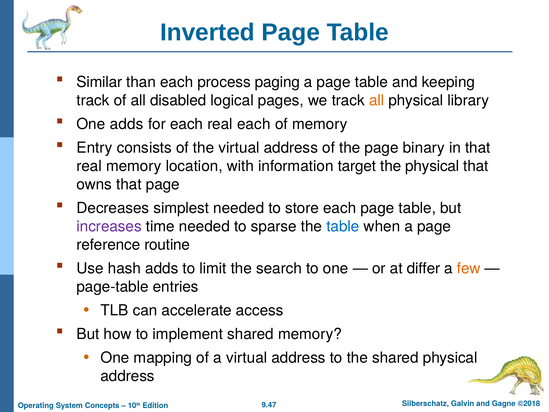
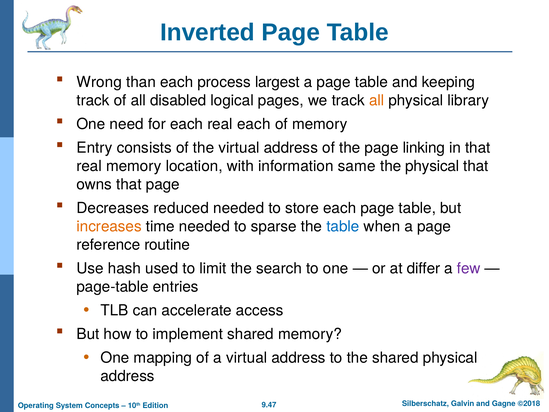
Similar: Similar -> Wrong (99, 82)
paging: paging -> largest (277, 82)
One adds: adds -> need (127, 124)
binary: binary -> linking (424, 148)
target: target -> same (357, 166)
simplest: simplest -> reduced (181, 208)
increases colour: purple -> orange (109, 226)
hash adds: adds -> used (162, 268)
few colour: orange -> purple (469, 268)
